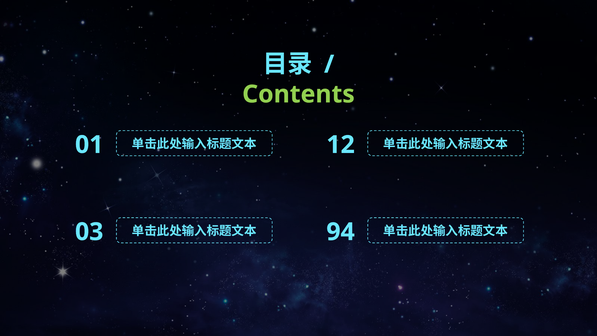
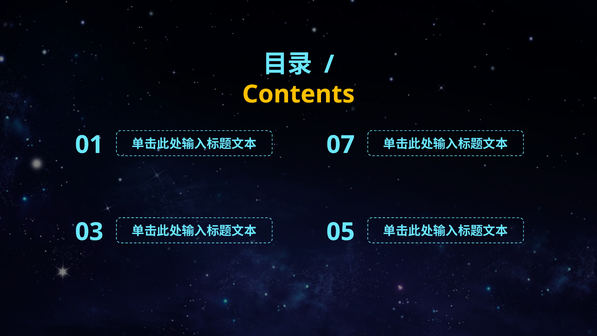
Contents colour: light green -> yellow (298, 94)
12: 12 -> 07 (341, 145)
94: 94 -> 05 (341, 232)
